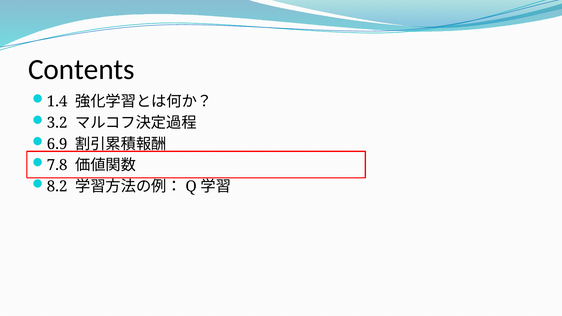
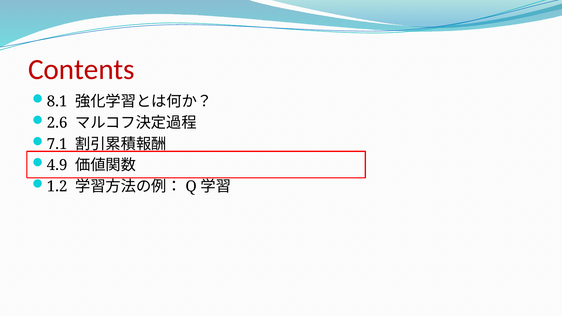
Contents colour: black -> red (81, 70)
1.4: 1.4 -> 8.1 (57, 101)
3.2: 3.2 -> 2.6 (57, 123)
6.9: 6.9 -> 7.1 (57, 144)
7.8: 7.8 -> 4.9 (57, 165)
8.2: 8.2 -> 1.2 (57, 187)
